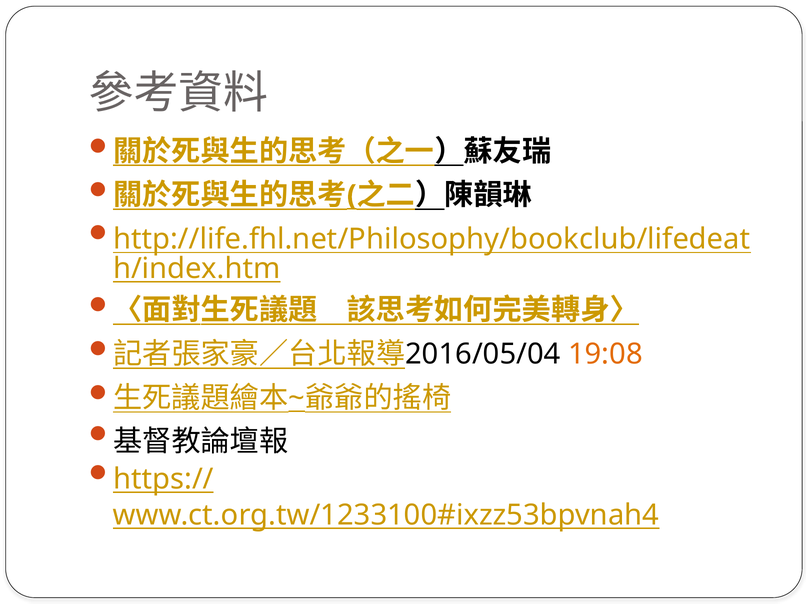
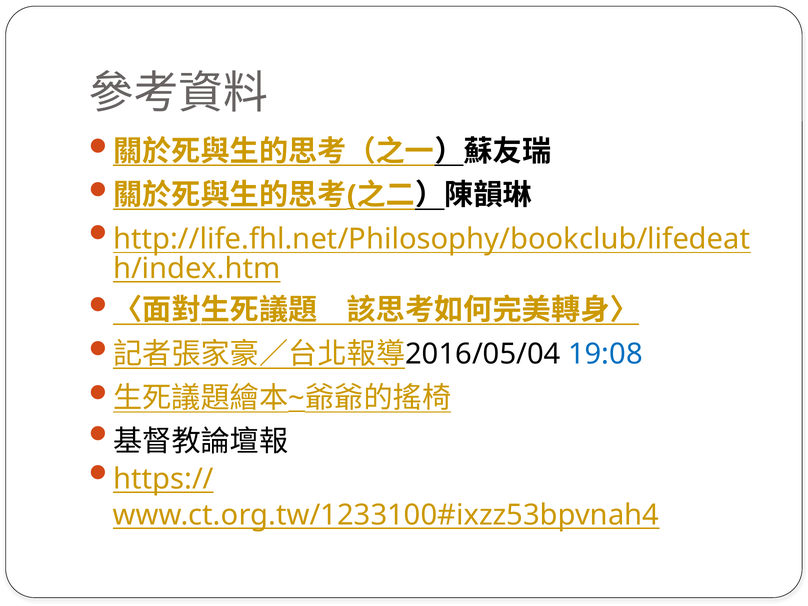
19:08 colour: orange -> blue (605, 354)
